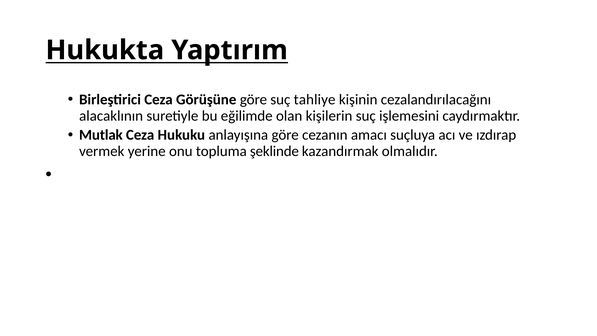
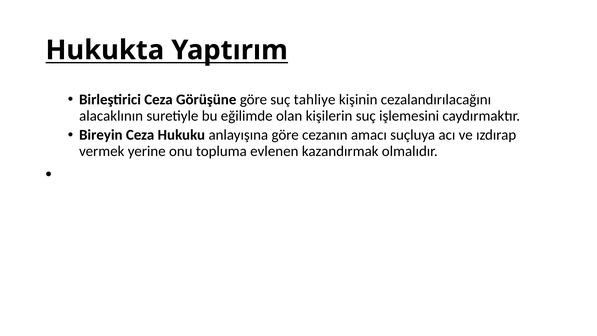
Mutlak: Mutlak -> Bireyin (101, 135)
şeklinde: şeklinde -> evlenen (274, 151)
